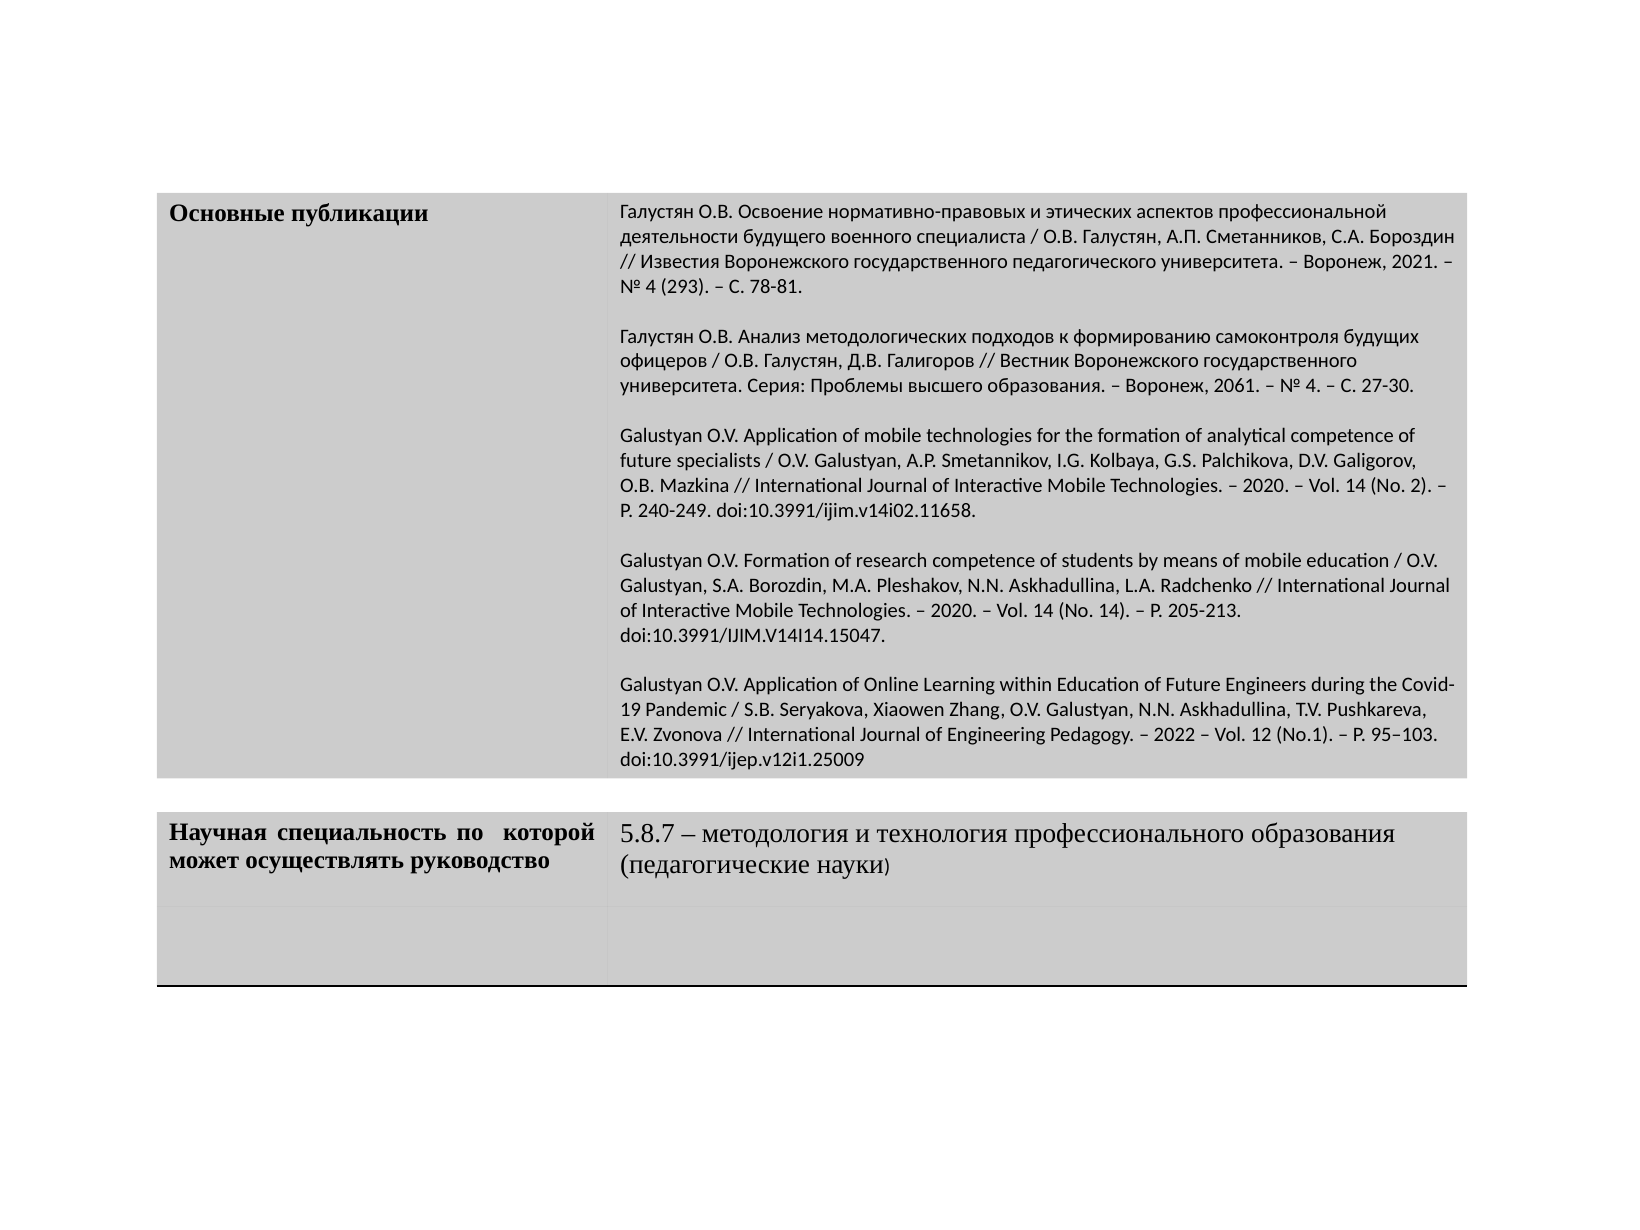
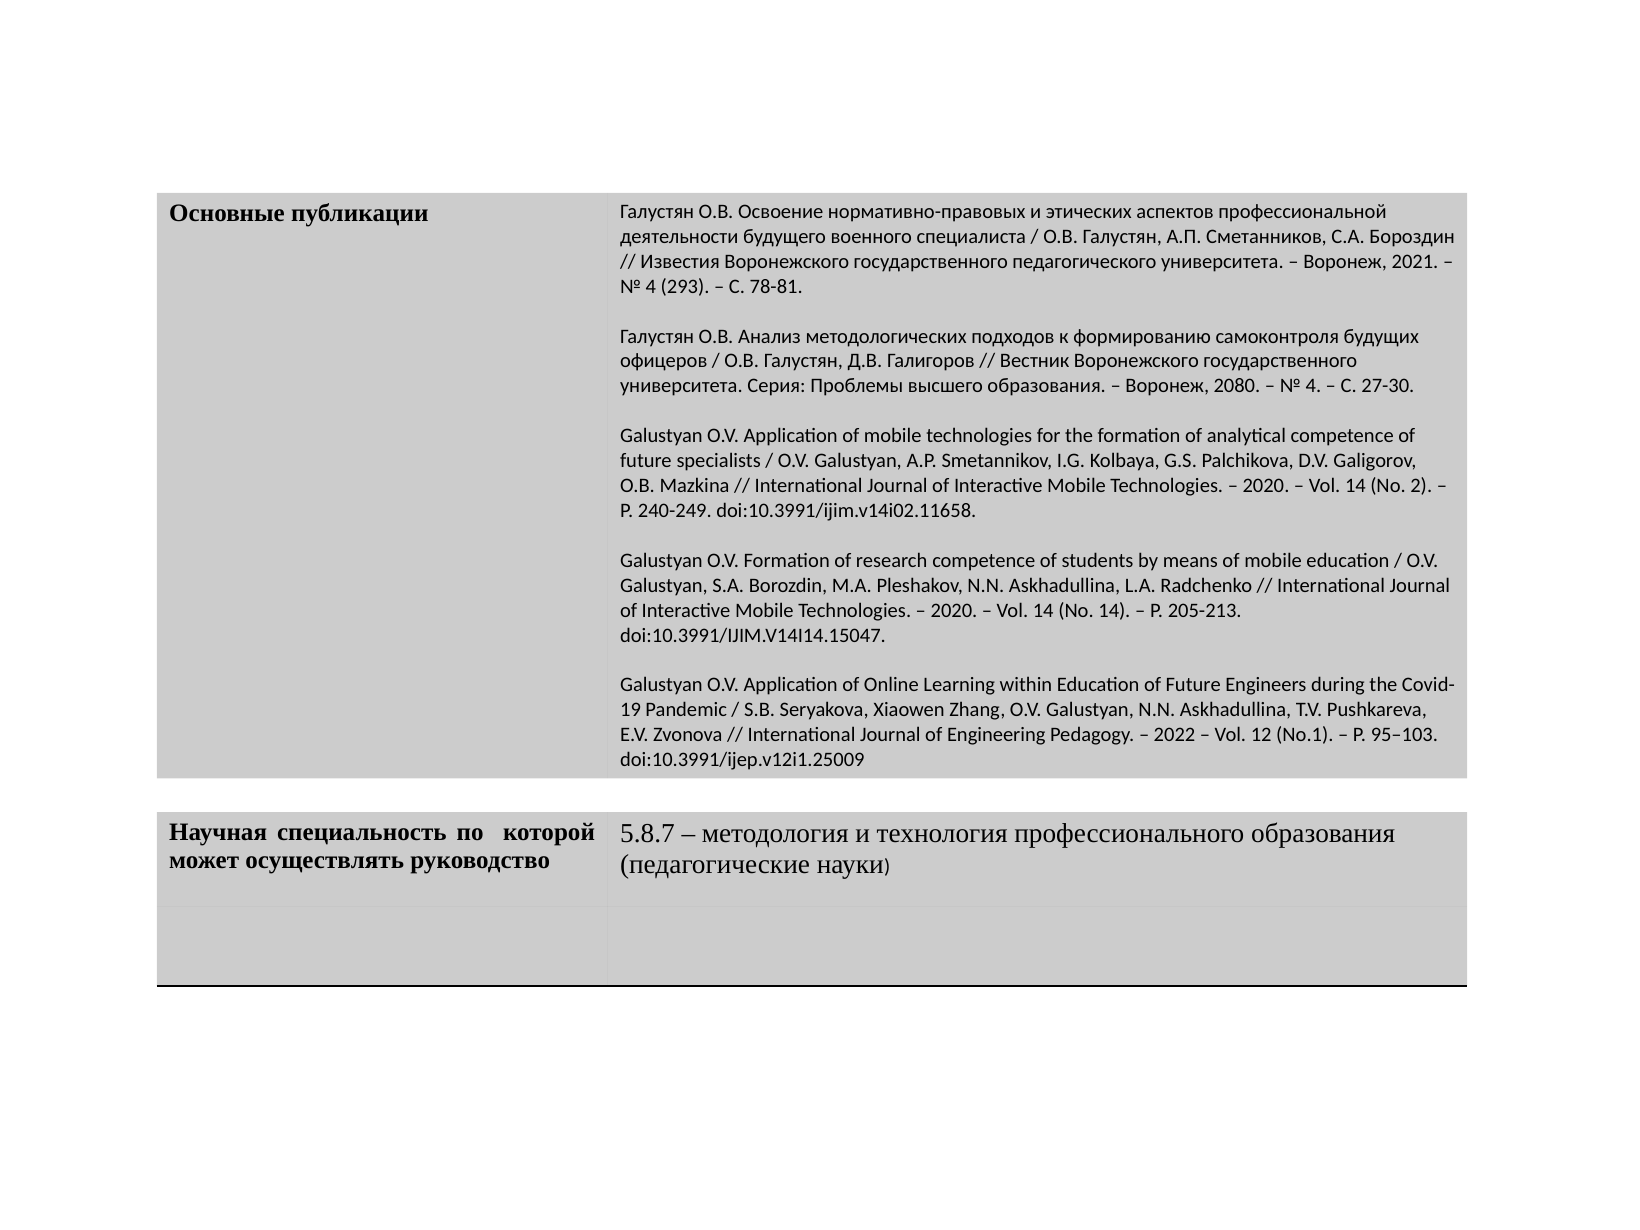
2061: 2061 -> 2080 (1237, 386)
